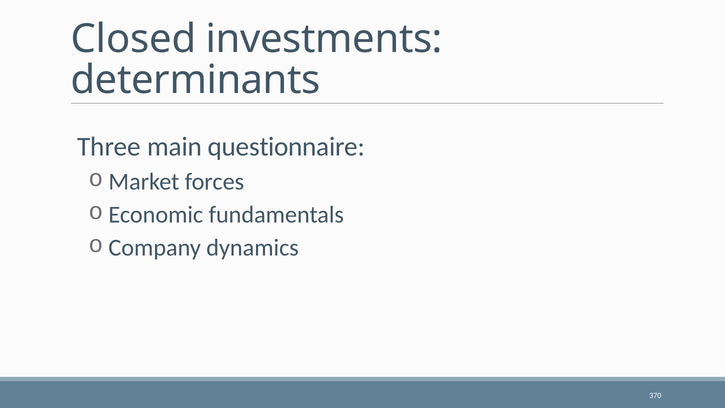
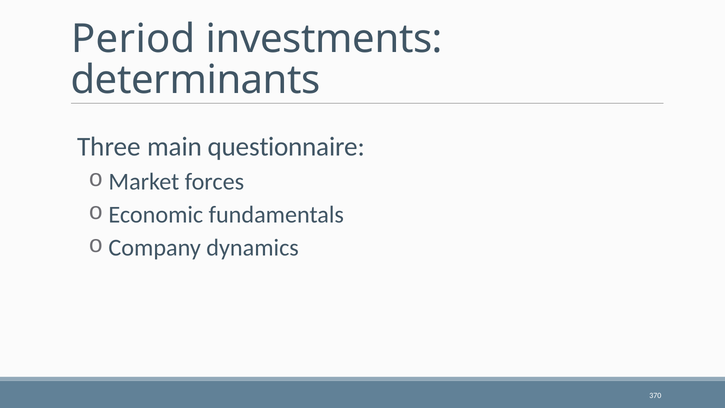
Closed: Closed -> Period (133, 39)
